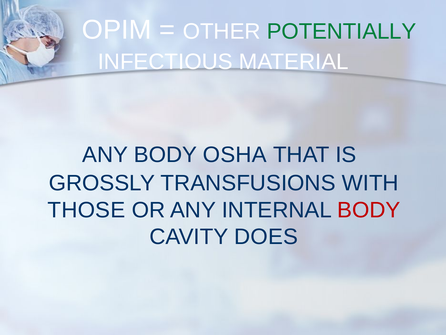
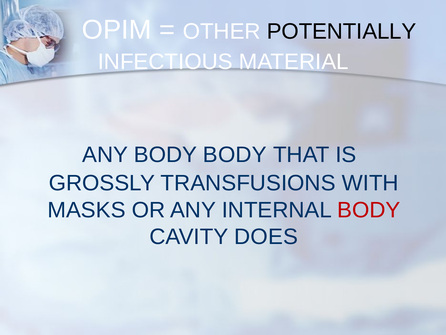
POTENTIALLY colour: green -> black (342, 31)
BODY OSHA: OSHA -> BODY (235, 155)
THOSE: THOSE -> MASKS (87, 210)
